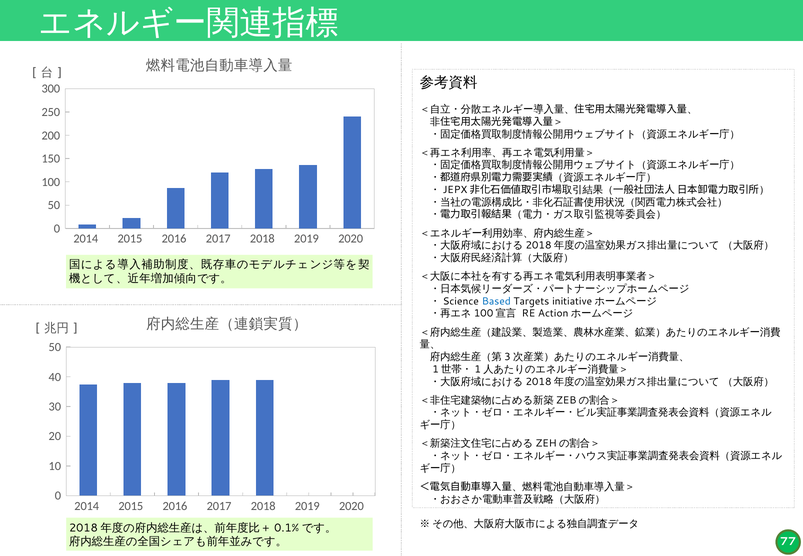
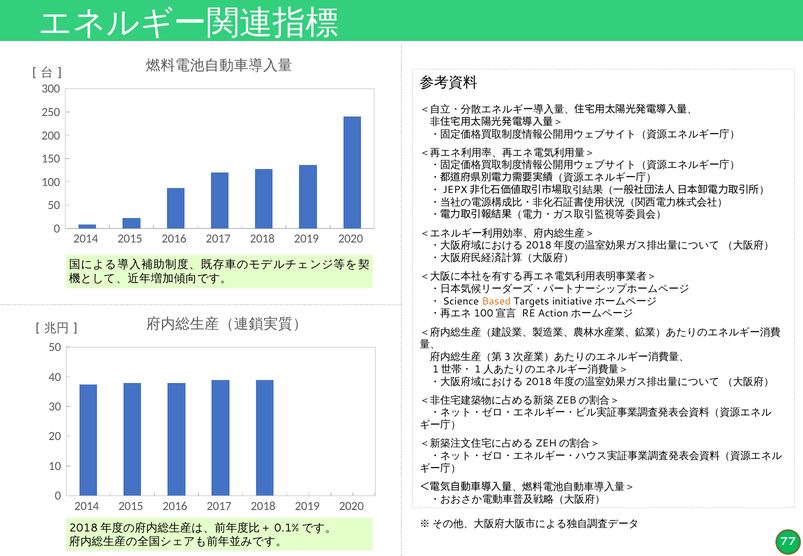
Based colour: blue -> orange (496, 301)
